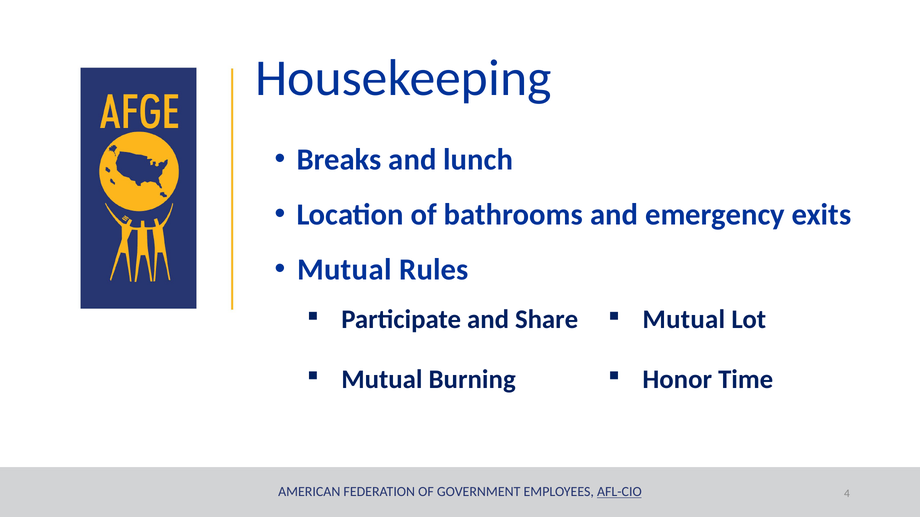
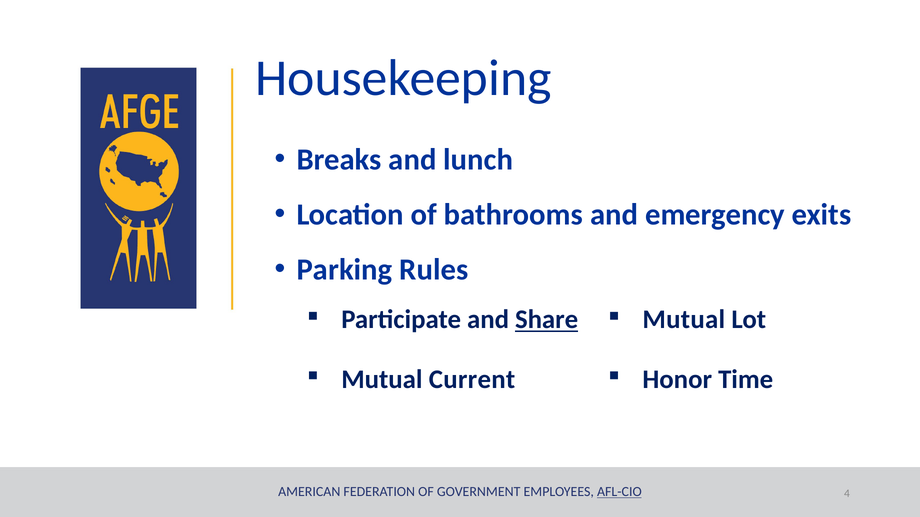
Mutual: Mutual -> Parking (344, 270)
Share underline: none -> present (547, 320)
Burning: Burning -> Current (472, 380)
